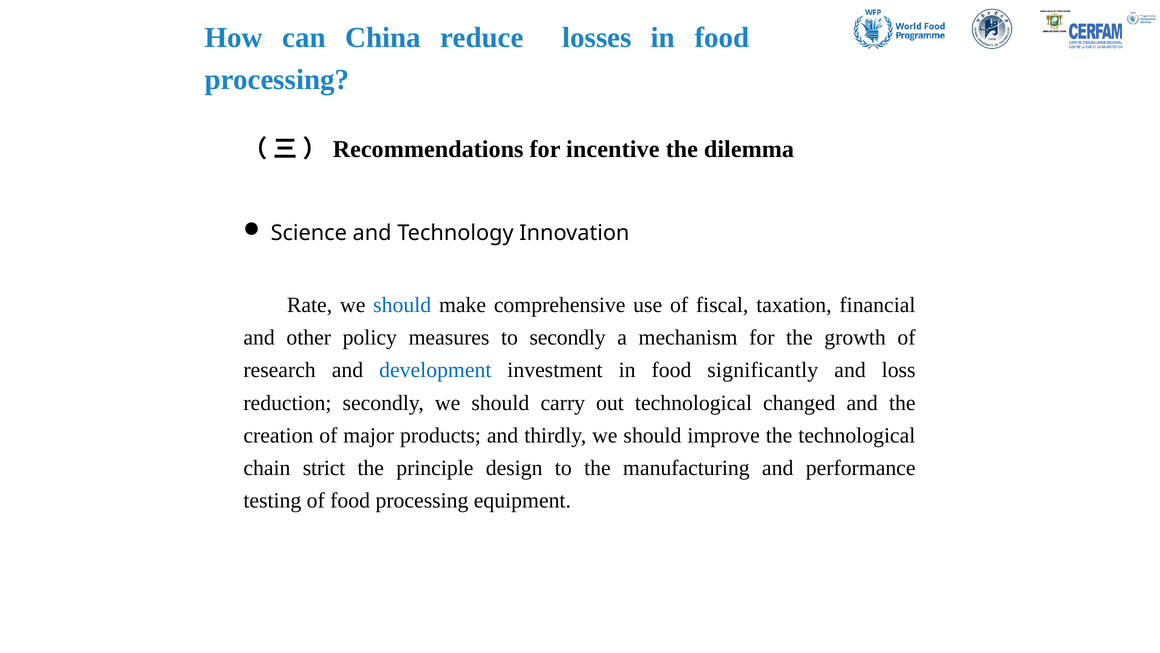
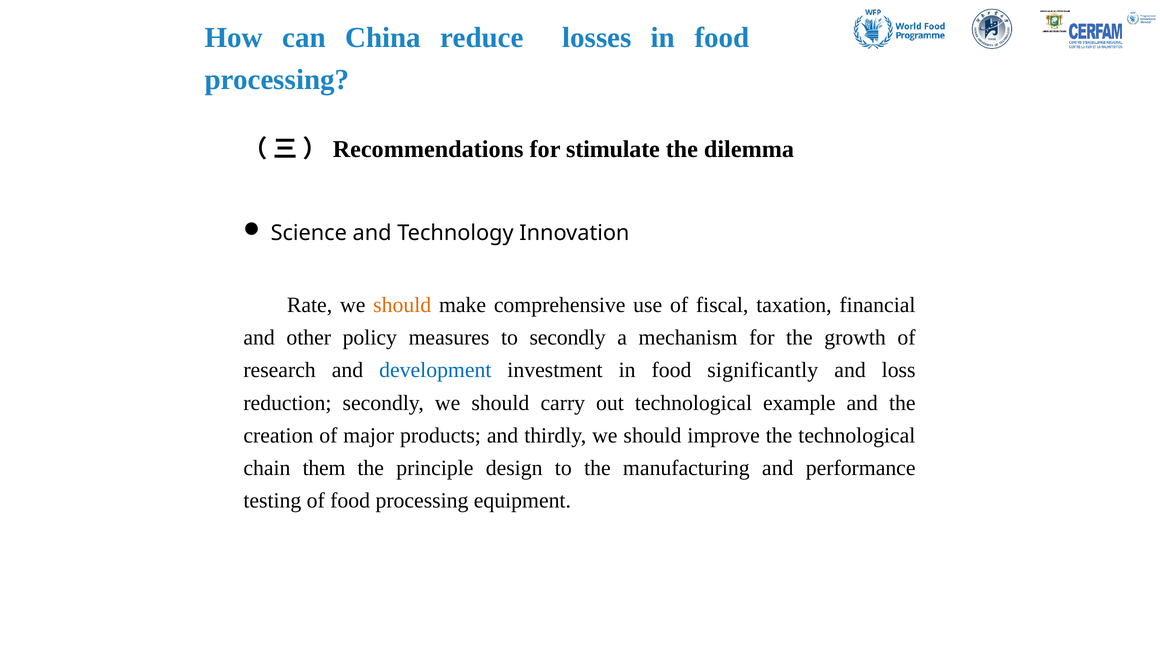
incentive: incentive -> stimulate (613, 149)
should colour: blue -> orange (402, 305)
changed: changed -> example (799, 403)
strict: strict -> them (324, 468)
